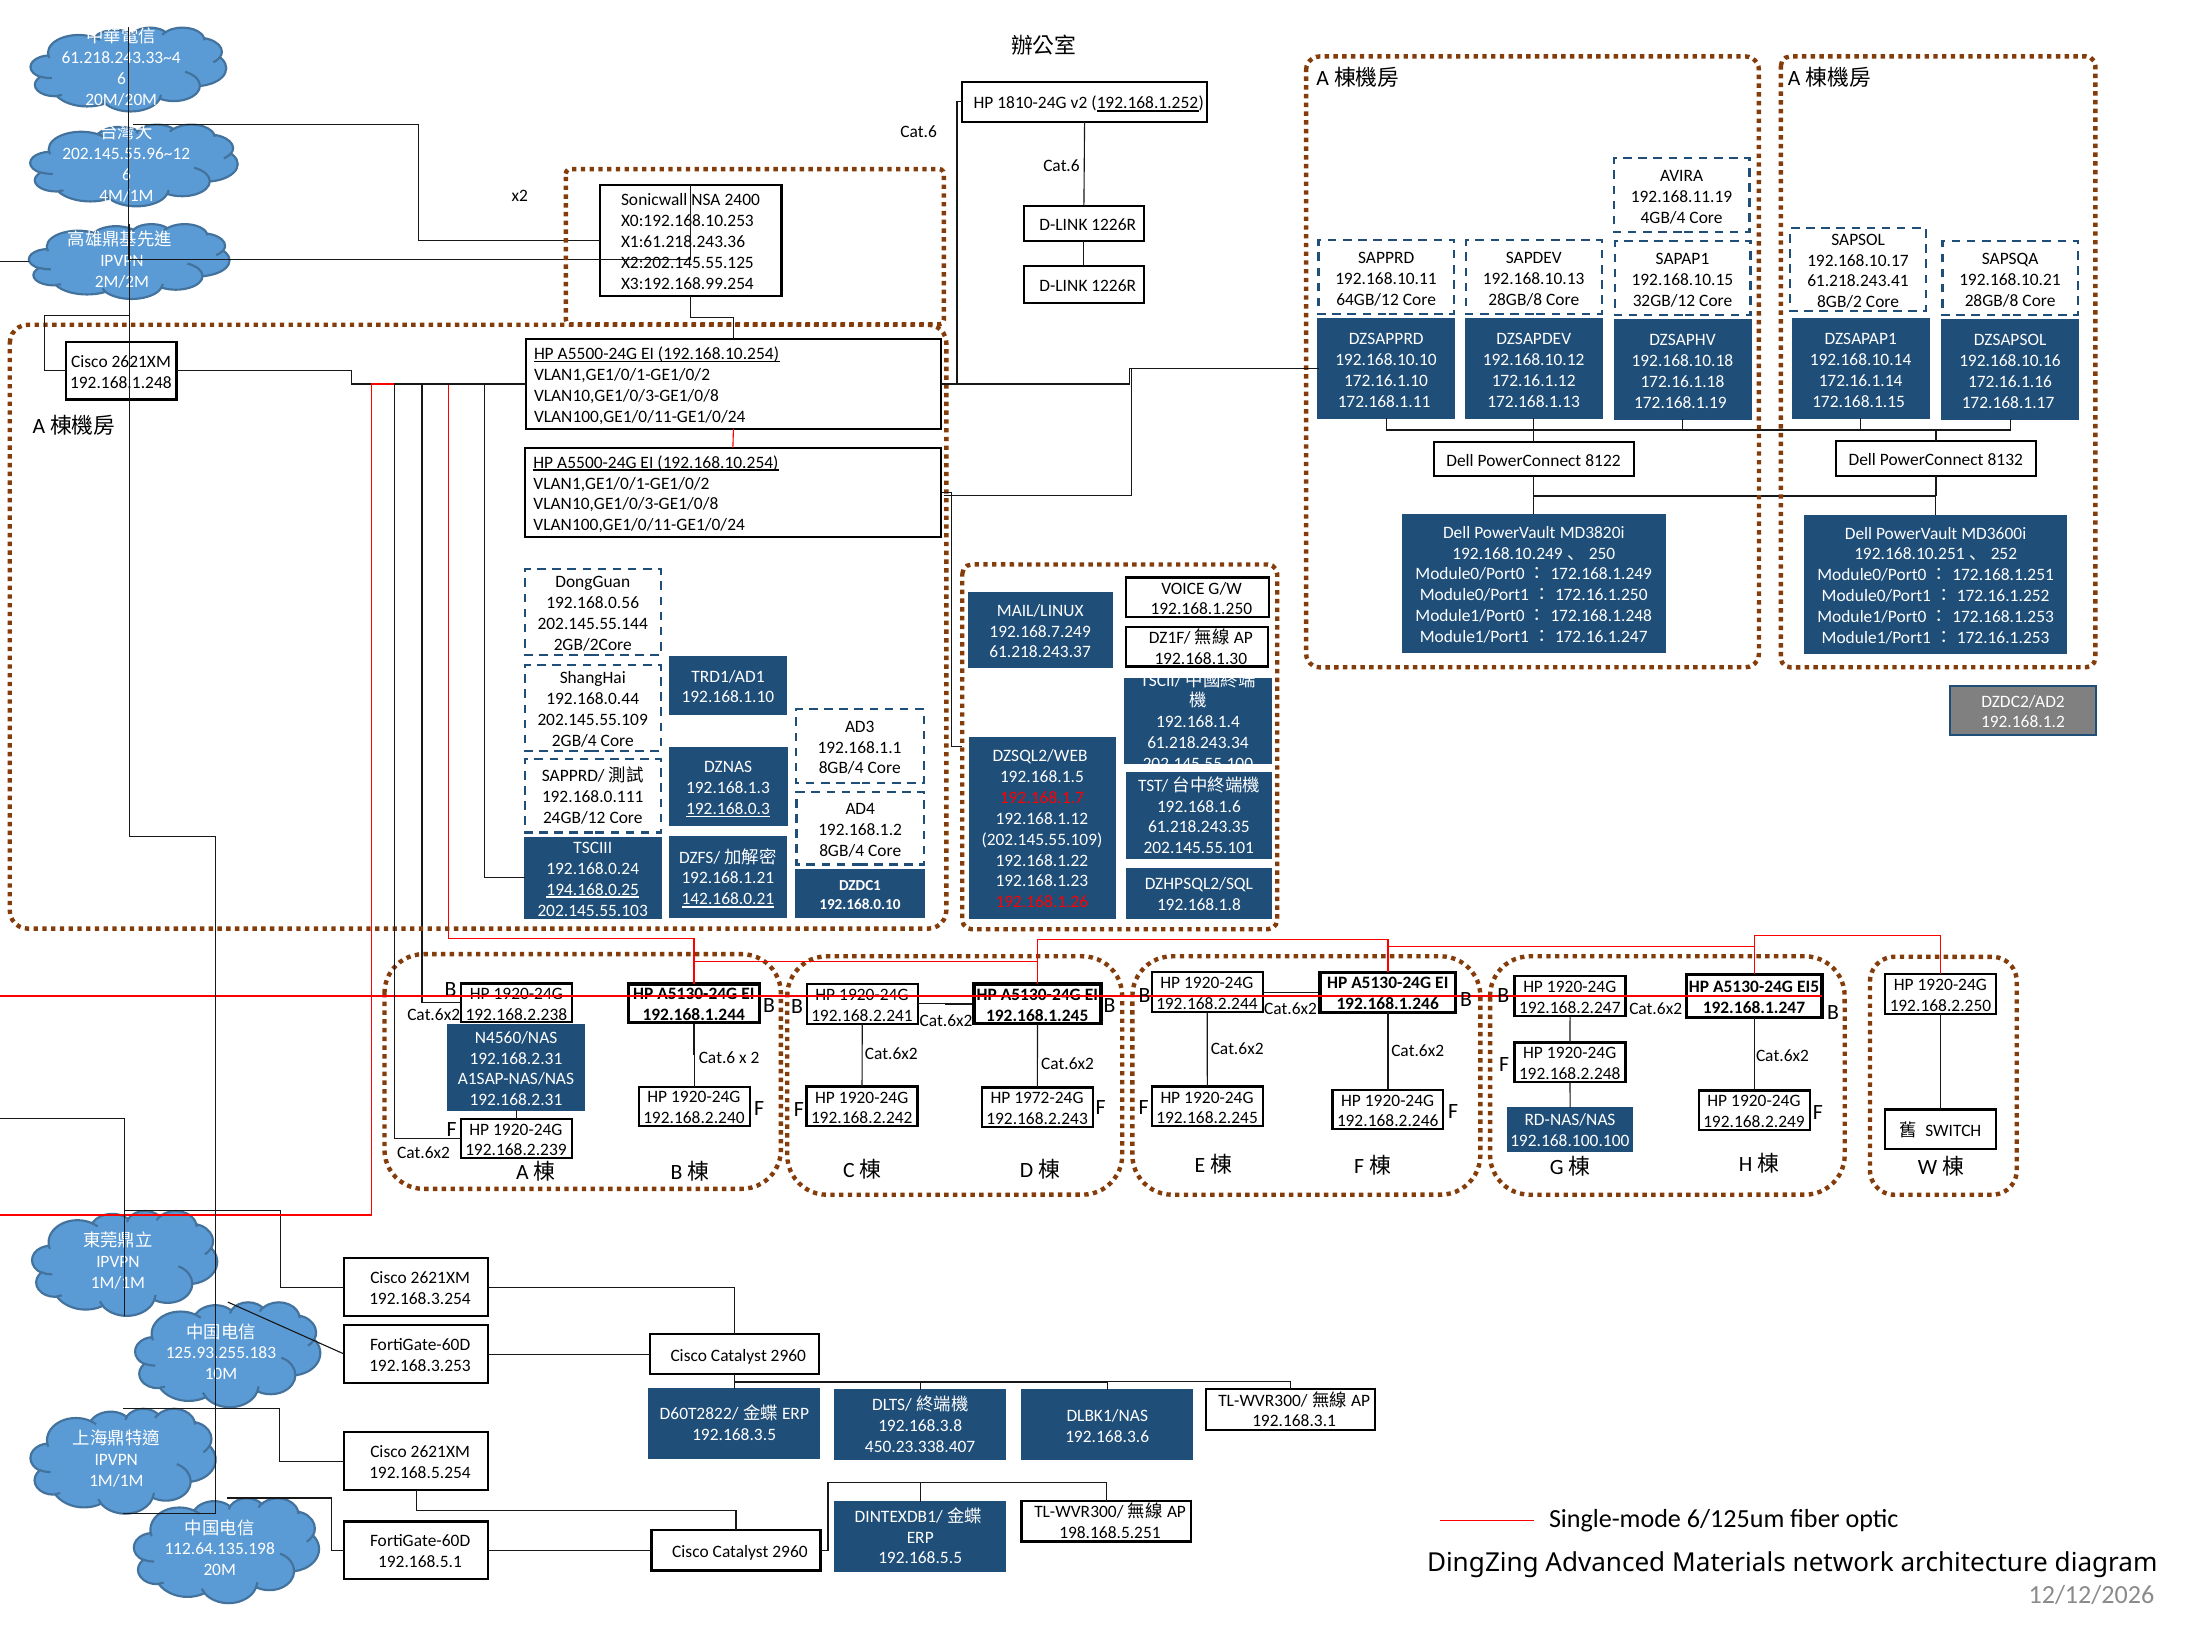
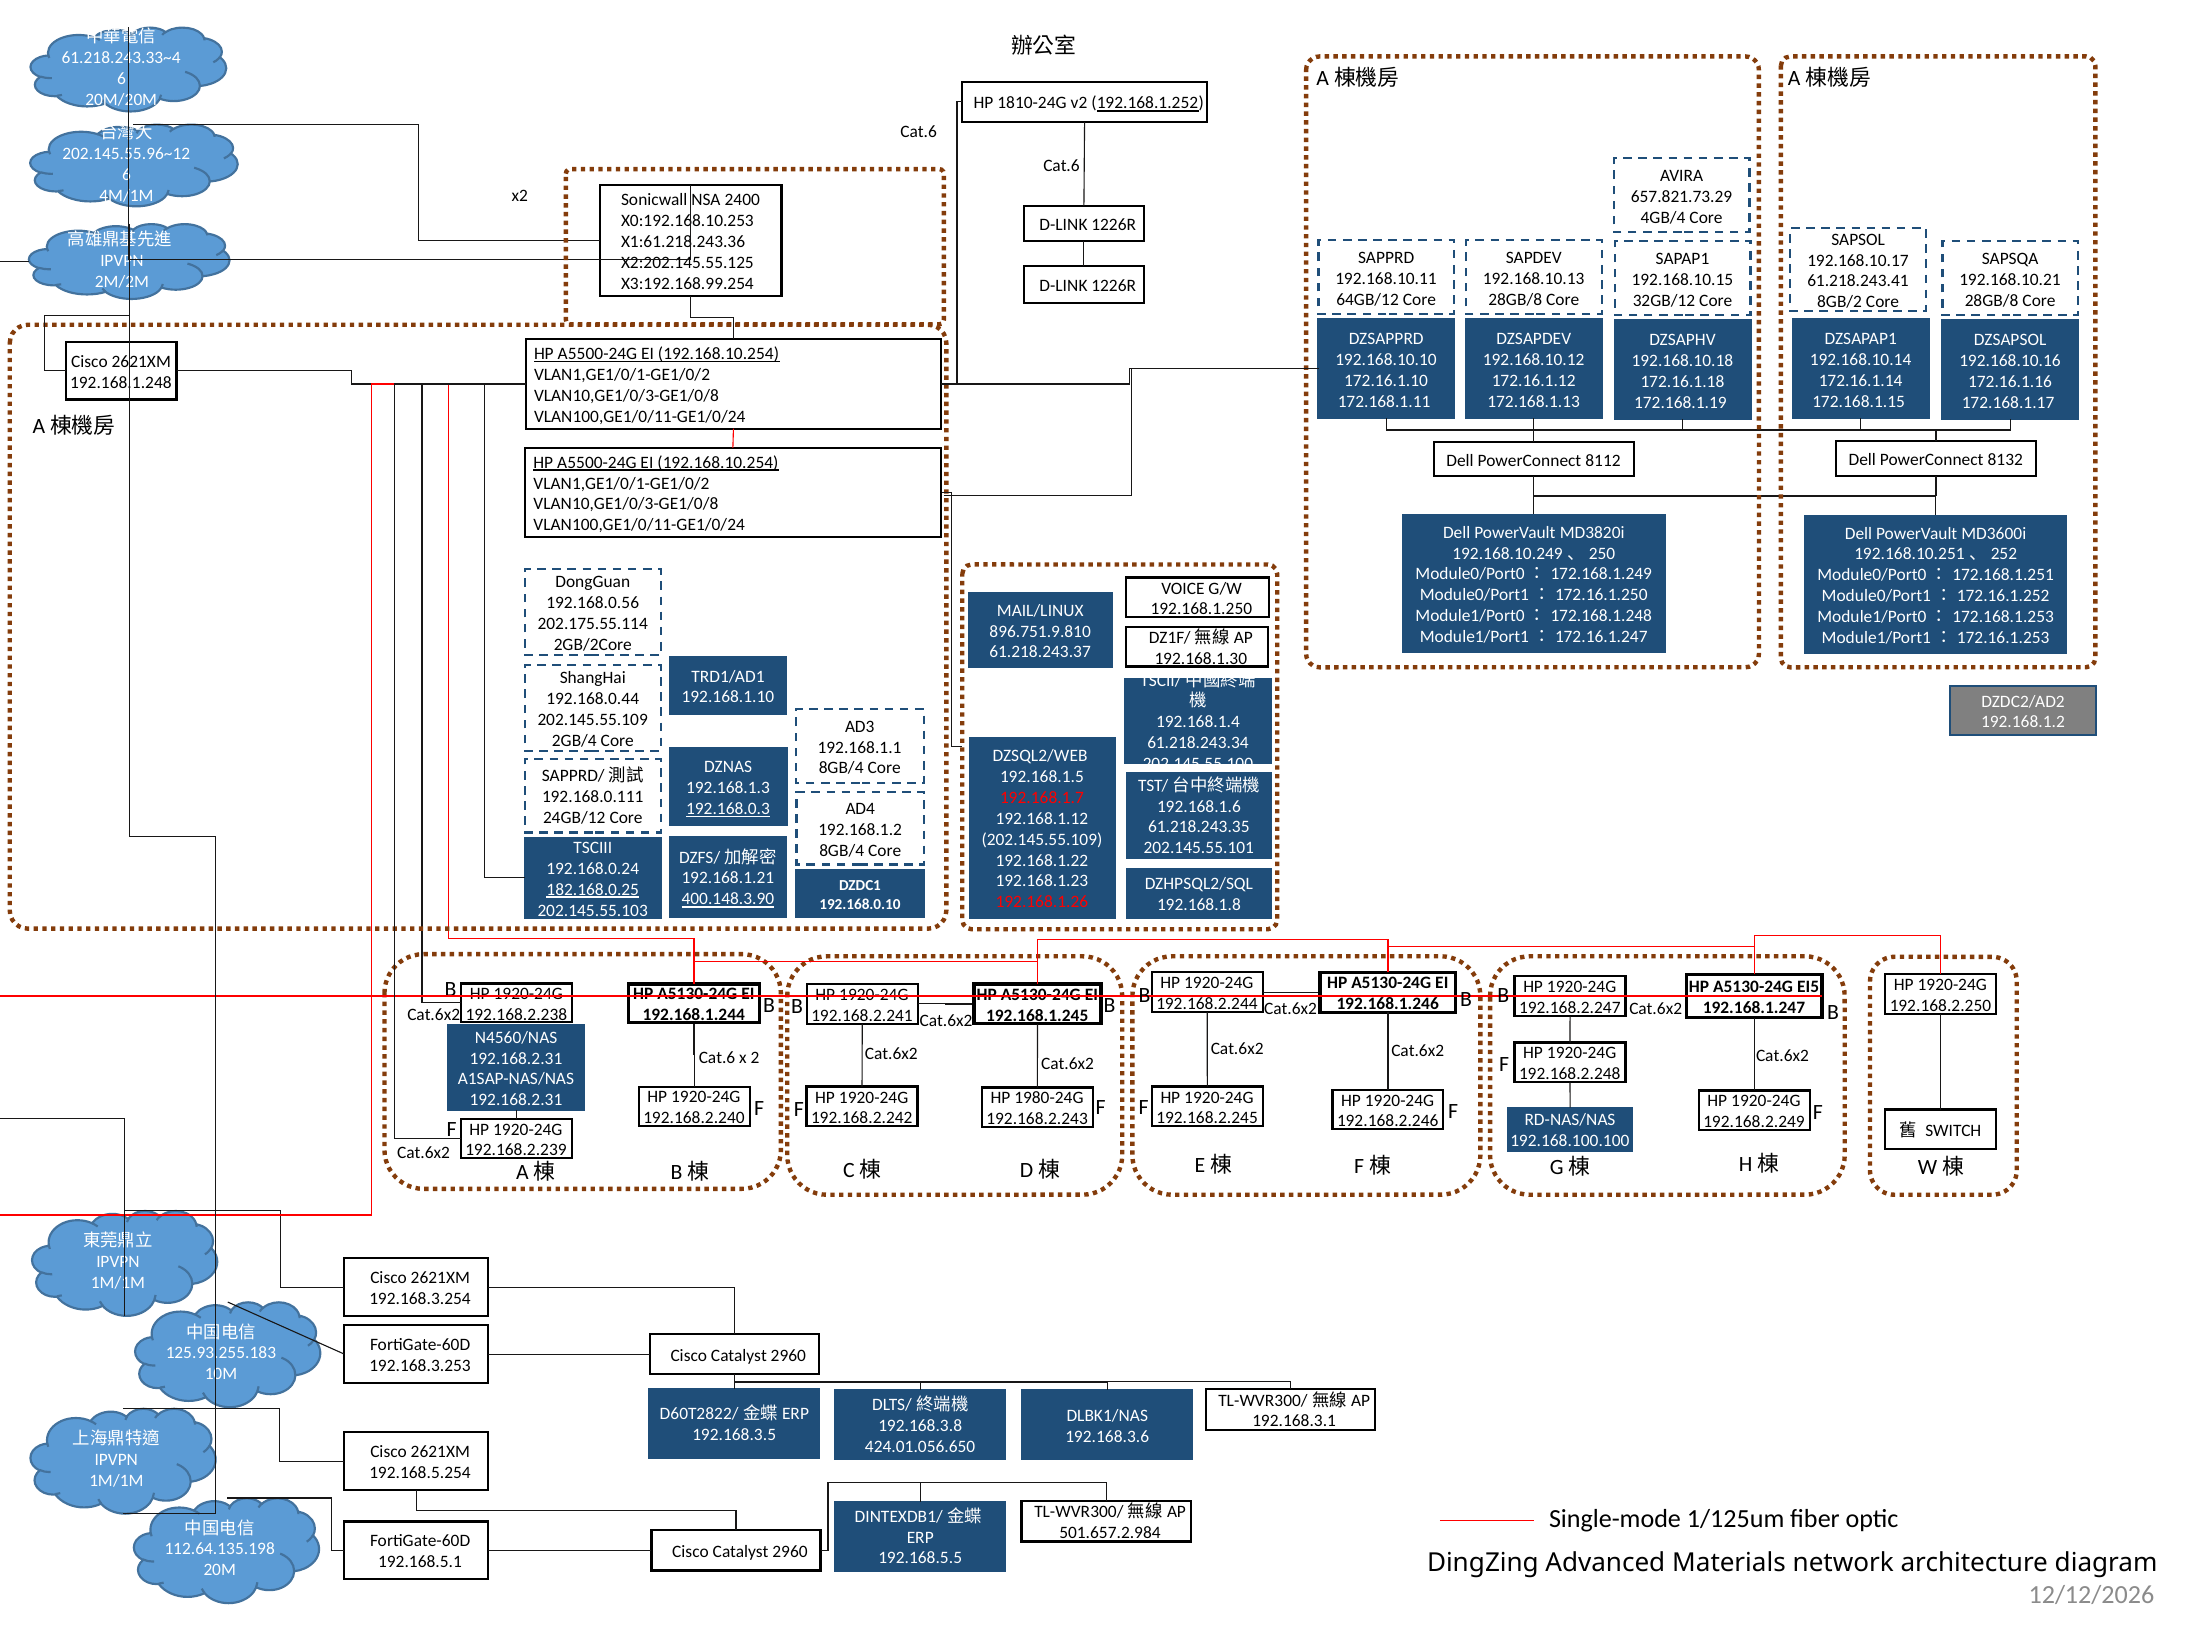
192.168.11.19: 192.168.11.19 -> 657.821.73.29 (1682, 196)
8122: 8122 -> 8112 (1603, 460)
202.145.55.144: 202.145.55.144 -> 202.175.55.114 (593, 624)
192.168.7.249: 192.168.7.249 -> 896.751.9.810 (1040, 631)
194.168.0.25: 194.168.0.25 -> 182.168.0.25 (593, 889)
142.168.0.21: 142.168.0.21 -> 400.148.3.90 (728, 899)
1972-24G: 1972-24G -> 1980-24G (1049, 1098)
450.23.338.407: 450.23.338.407 -> 424.01.056.650 (920, 1447)
6/125um: 6/125um -> 1/125um (1736, 1518)
198.168.5.251: 198.168.5.251 -> 501.657.2.984 (1110, 1533)
